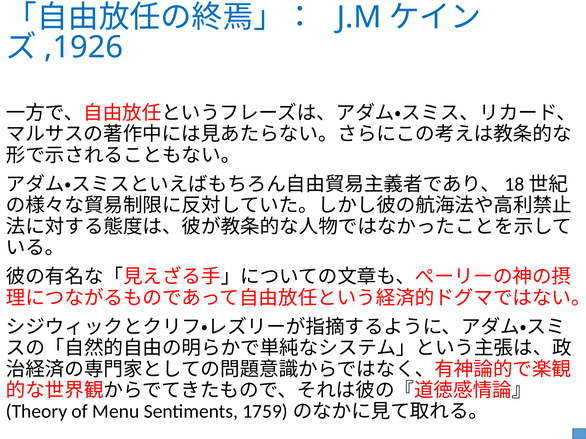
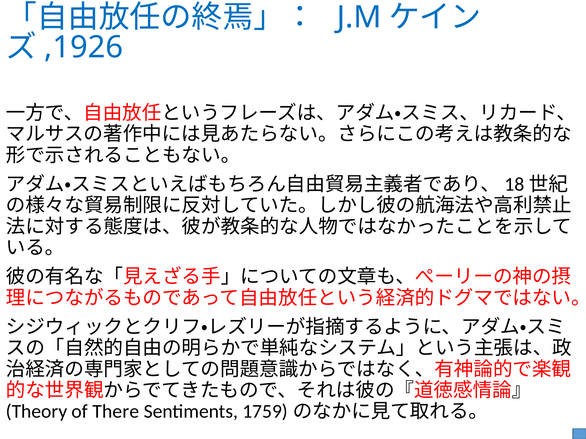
Menu: Menu -> There (116, 412)
